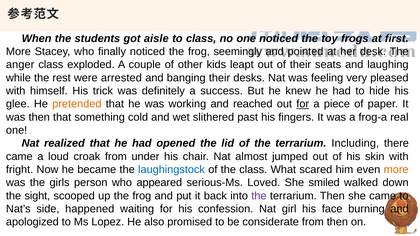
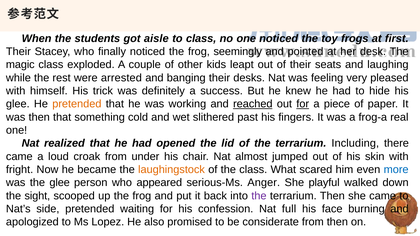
More: More -> Their (18, 52)
anger: anger -> magic (20, 65)
reached underline: none -> present (253, 104)
laughingstock colour: blue -> orange (171, 170)
more colour: orange -> blue (396, 170)
the girls: girls -> glee (60, 183)
Loved: Loved -> Anger (264, 183)
smiled: smiled -> playful (324, 183)
side happened: happened -> pretended (90, 209)
girl: girl -> full (289, 209)
